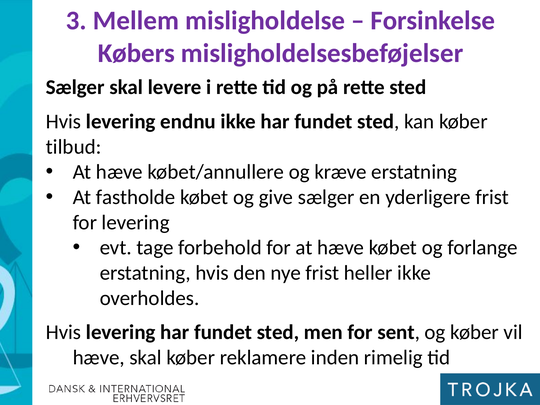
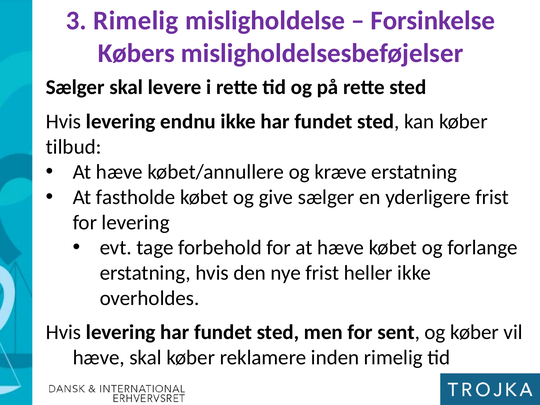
3 Mellem: Mellem -> Rimelig (136, 21)
